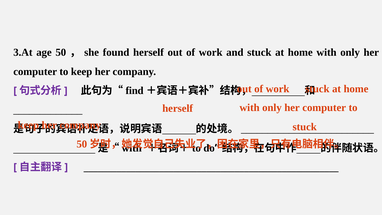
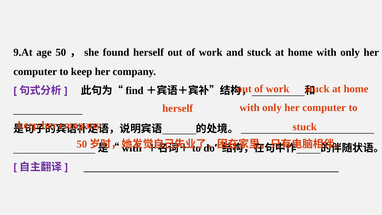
3.At: 3.At -> 9.At (23, 52)
